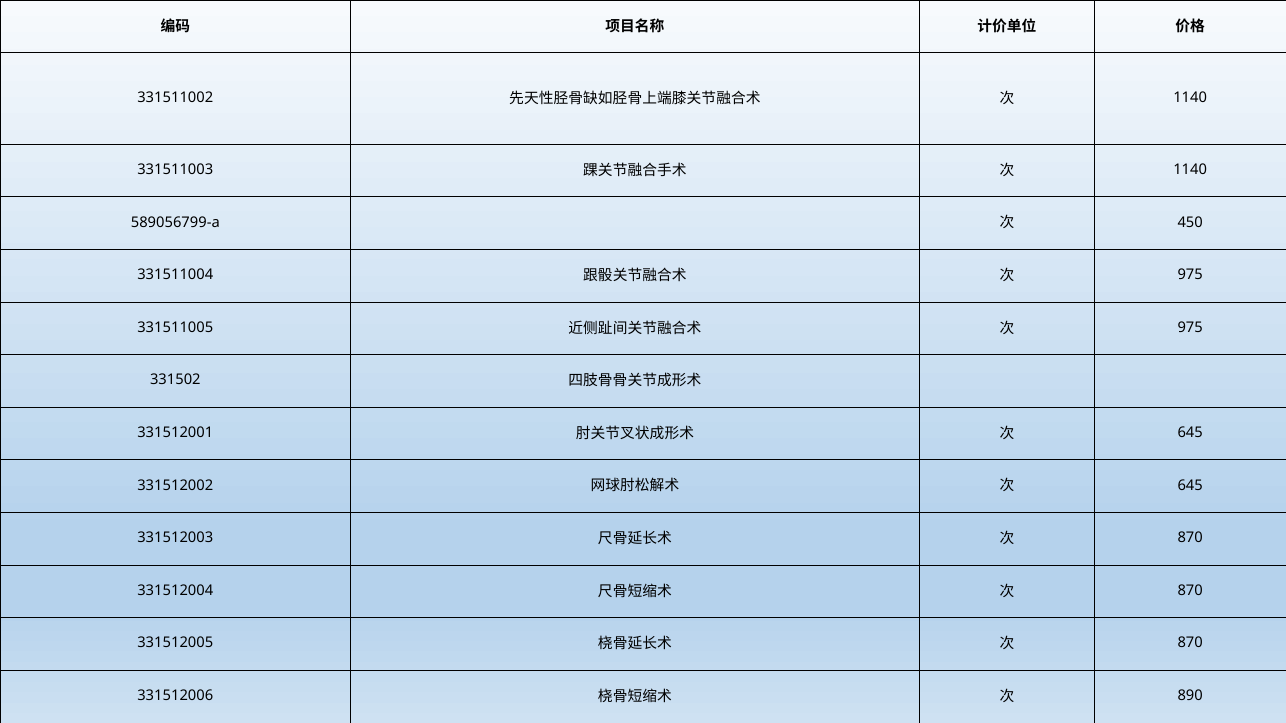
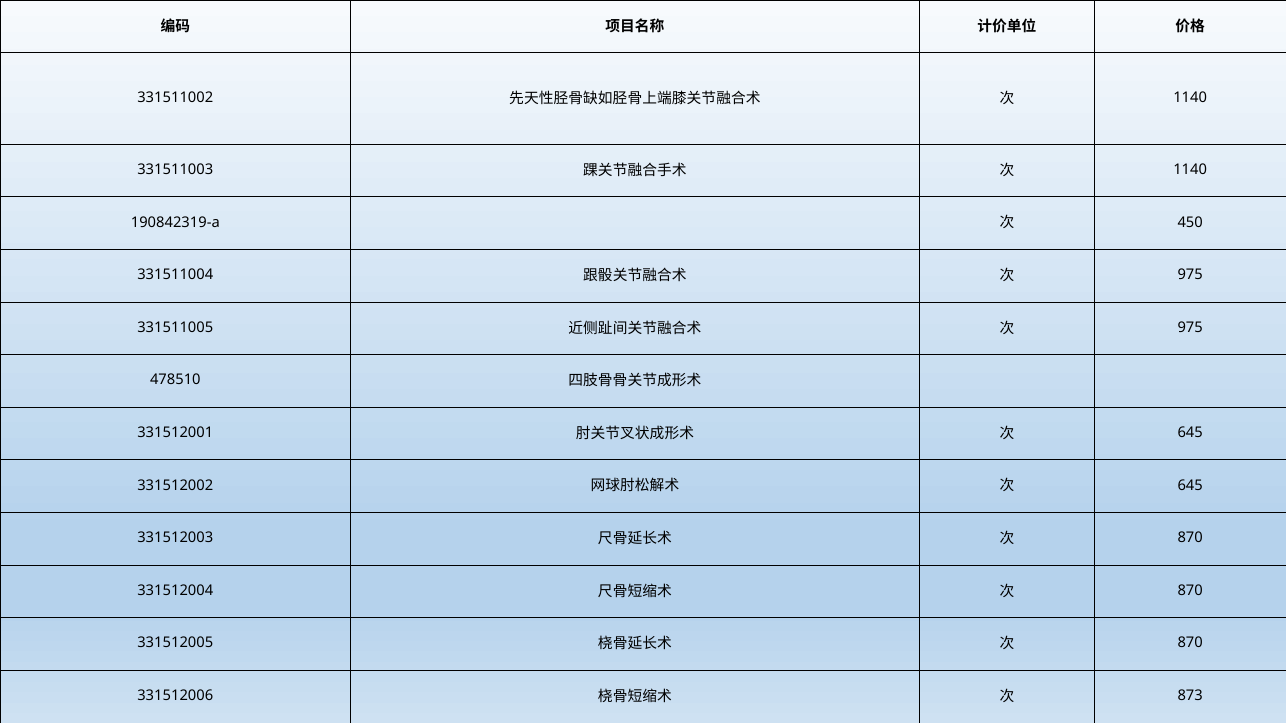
589056799-a: 589056799-a -> 190842319-a (175, 222)
331502: 331502 -> 478510 (175, 380)
890: 890 -> 873 (1190, 696)
